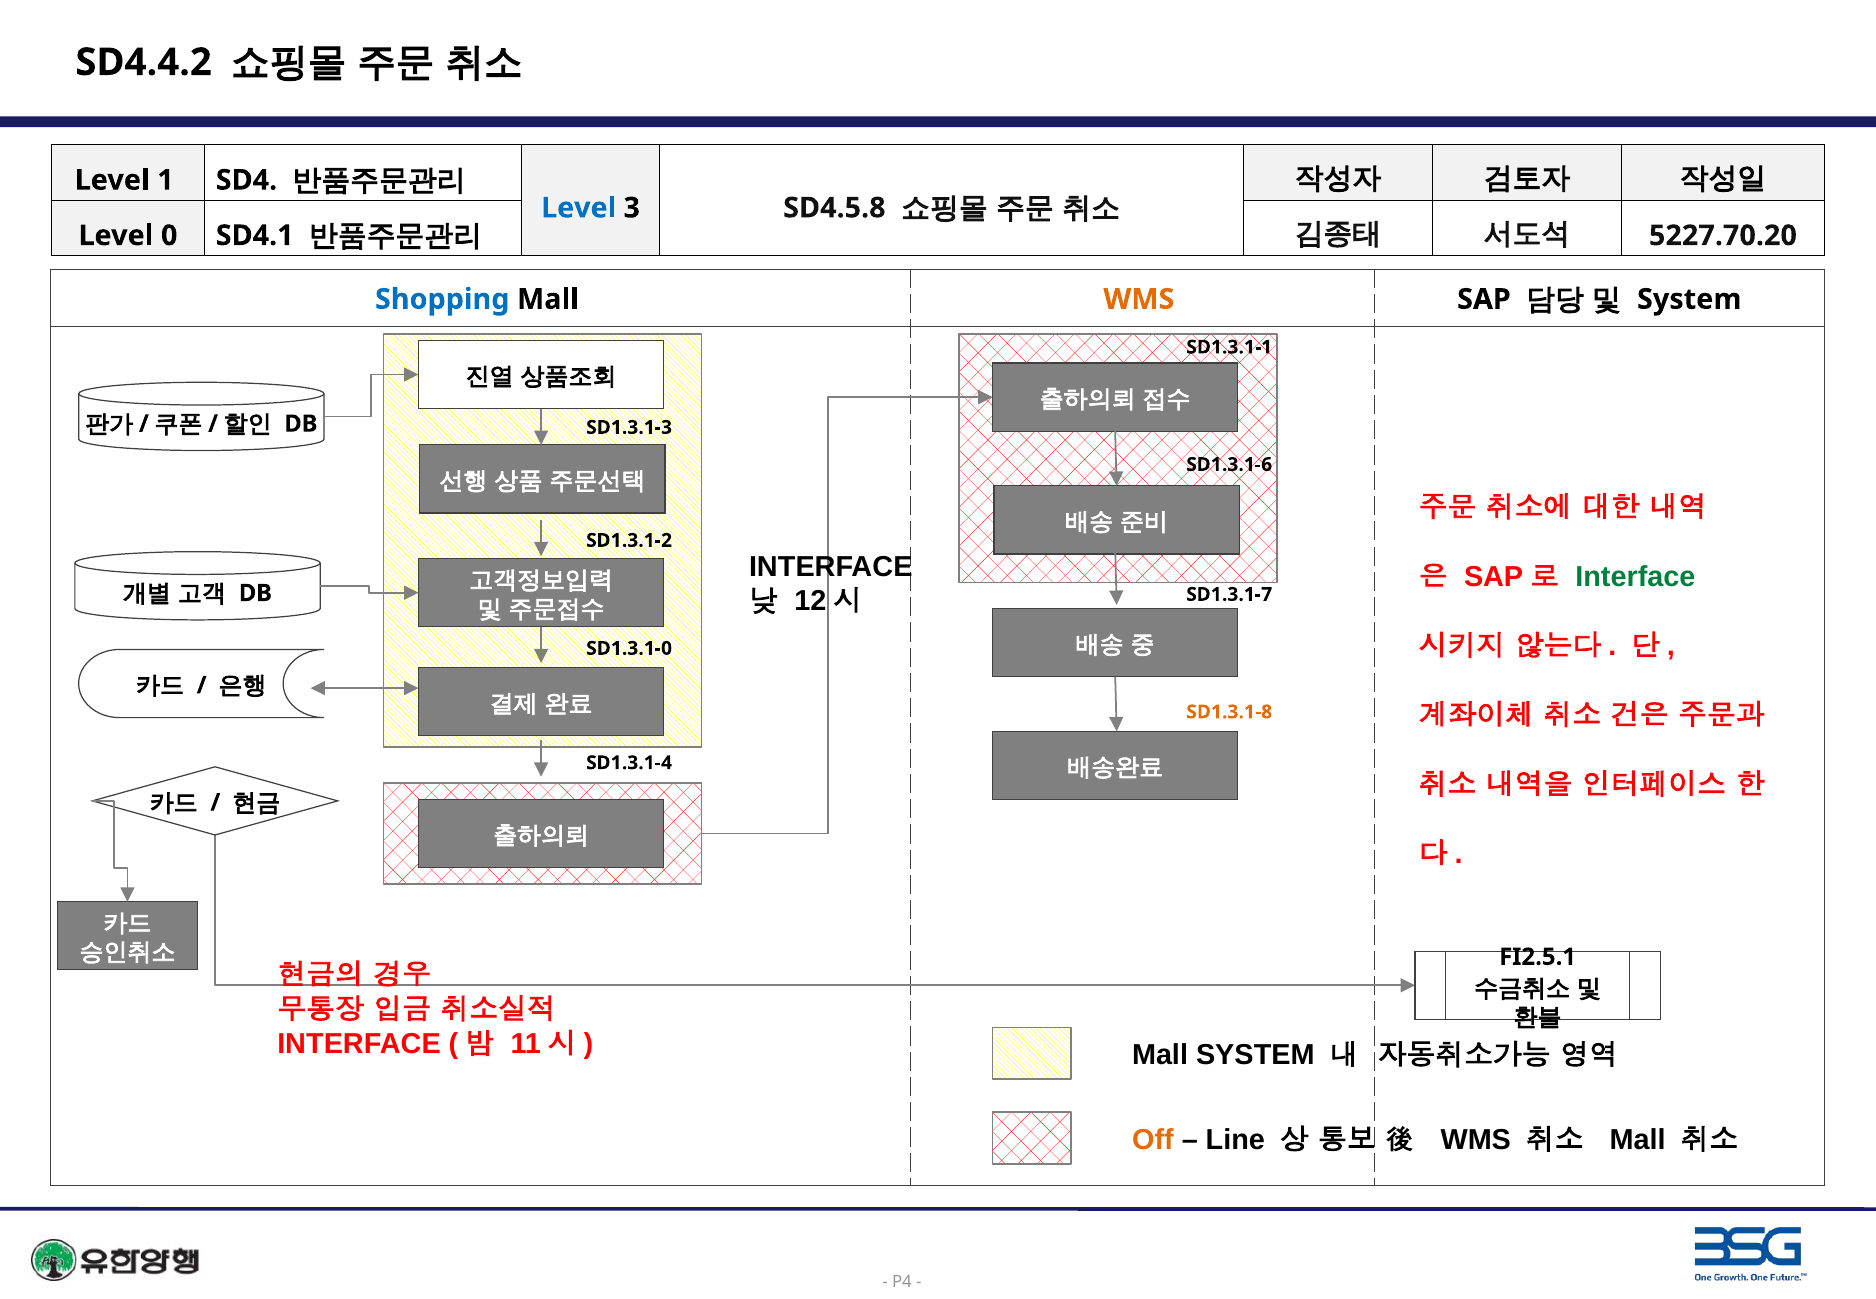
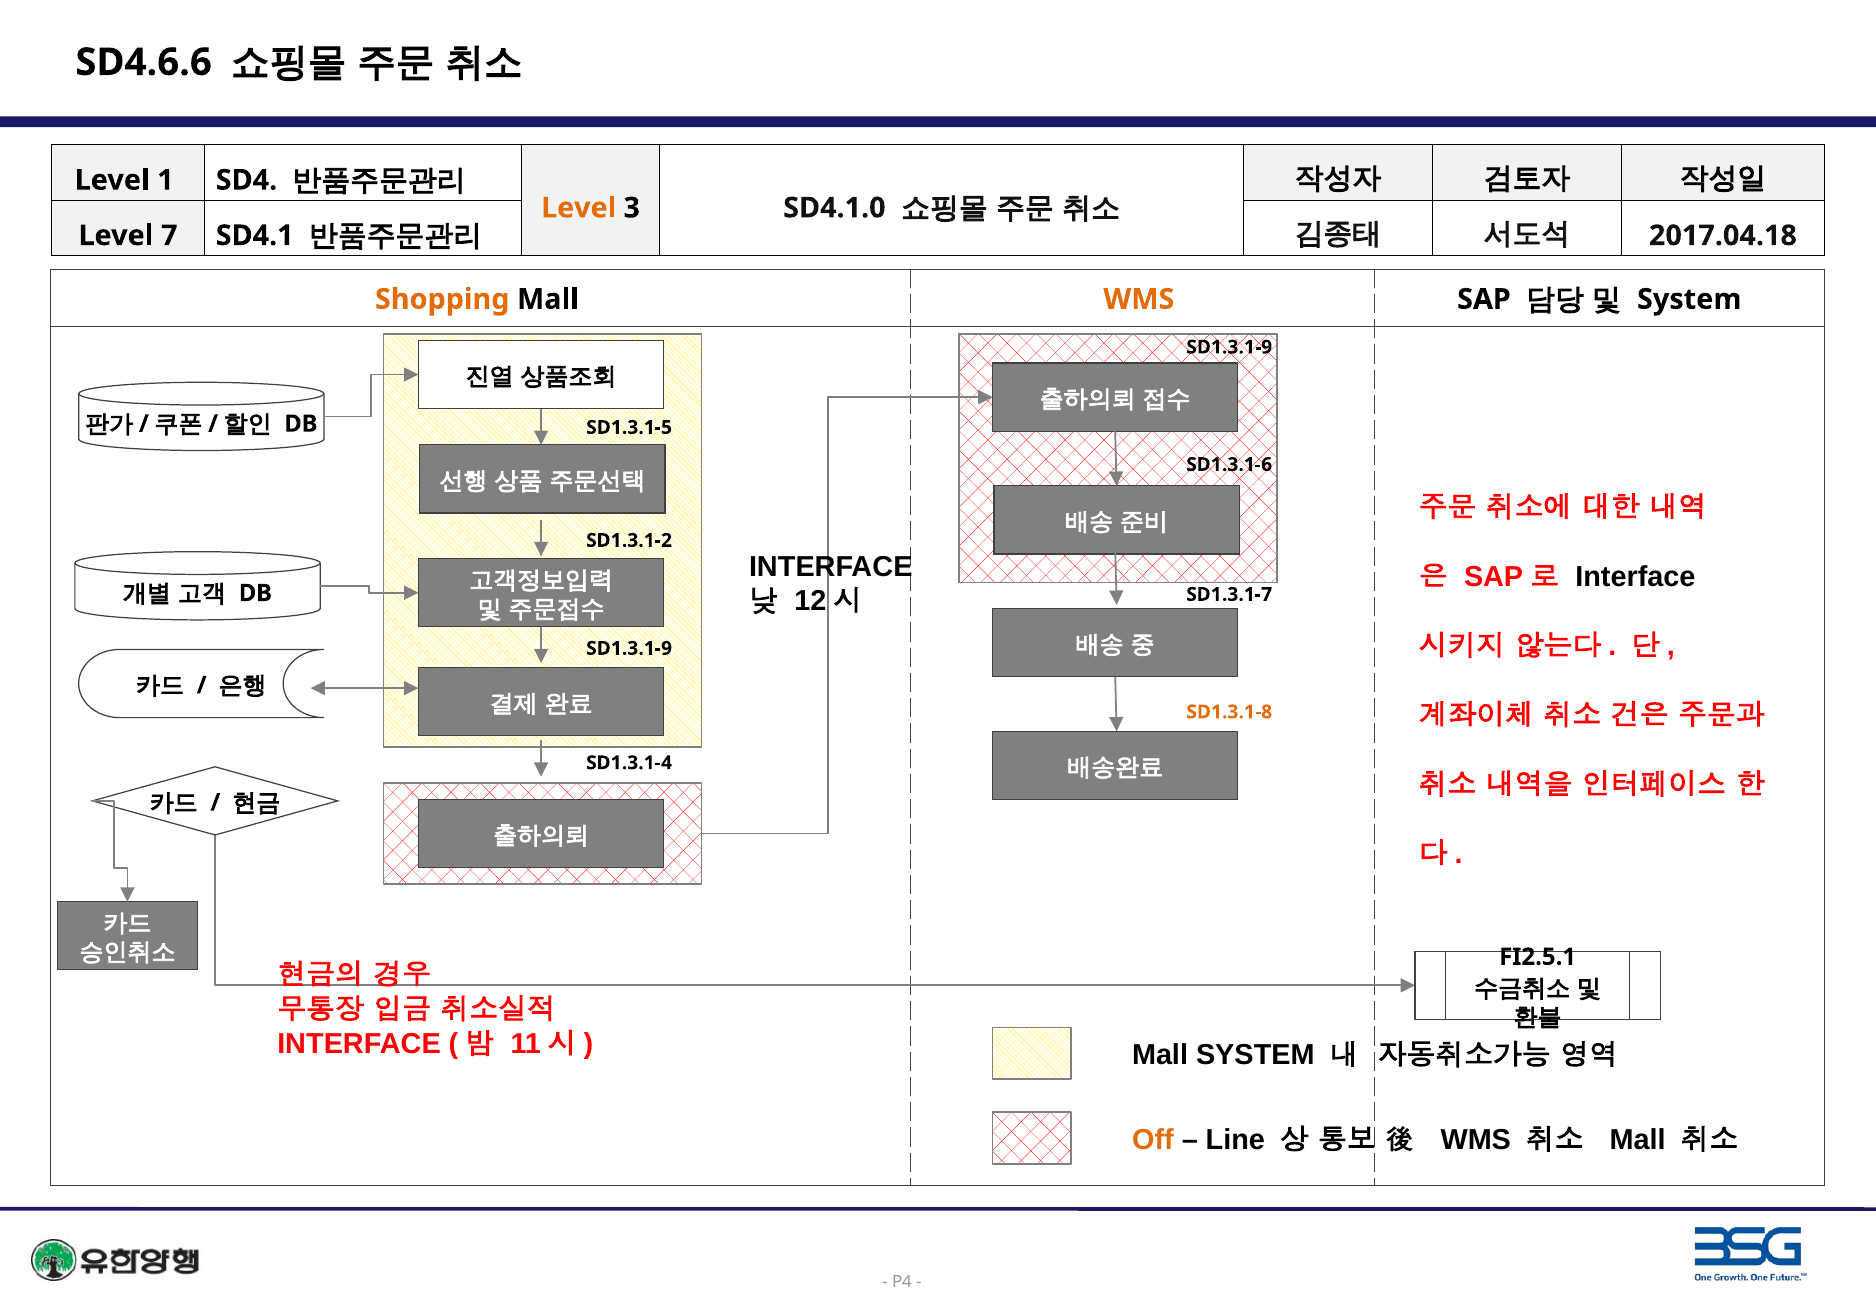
SD4.4.2: SD4.4.2 -> SD4.6.6 (144, 62)
Level colour: blue -> orange (579, 208)
SD4.5.8: SD4.5.8 -> SD4.1.0 (834, 208)
0: 0 -> 7 (169, 236)
5227.70.20: 5227.70.20 -> 2017.04.18 (1723, 236)
Shopping colour: blue -> orange (442, 299)
SD1.3.1-1: SD1.3.1-1 -> SD1.3.1-9 (1229, 347)
SD1.3.1-3: SD1.3.1-3 -> SD1.3.1-5 (629, 427)
Interface colour: green -> black (1635, 577)
SD1.3.1-0: SD1.3.1-0 -> SD1.3.1-9 (629, 648)
